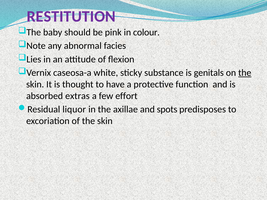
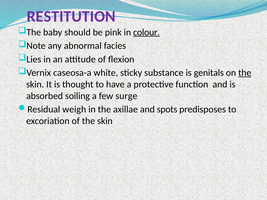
colour underline: none -> present (146, 32)
extras: extras -> soiling (78, 96)
effort: effort -> surge (126, 96)
liquor: liquor -> weigh (74, 110)
